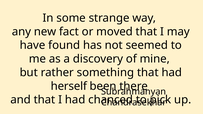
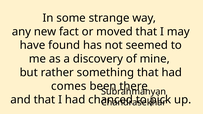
herself: herself -> comes (69, 86)
